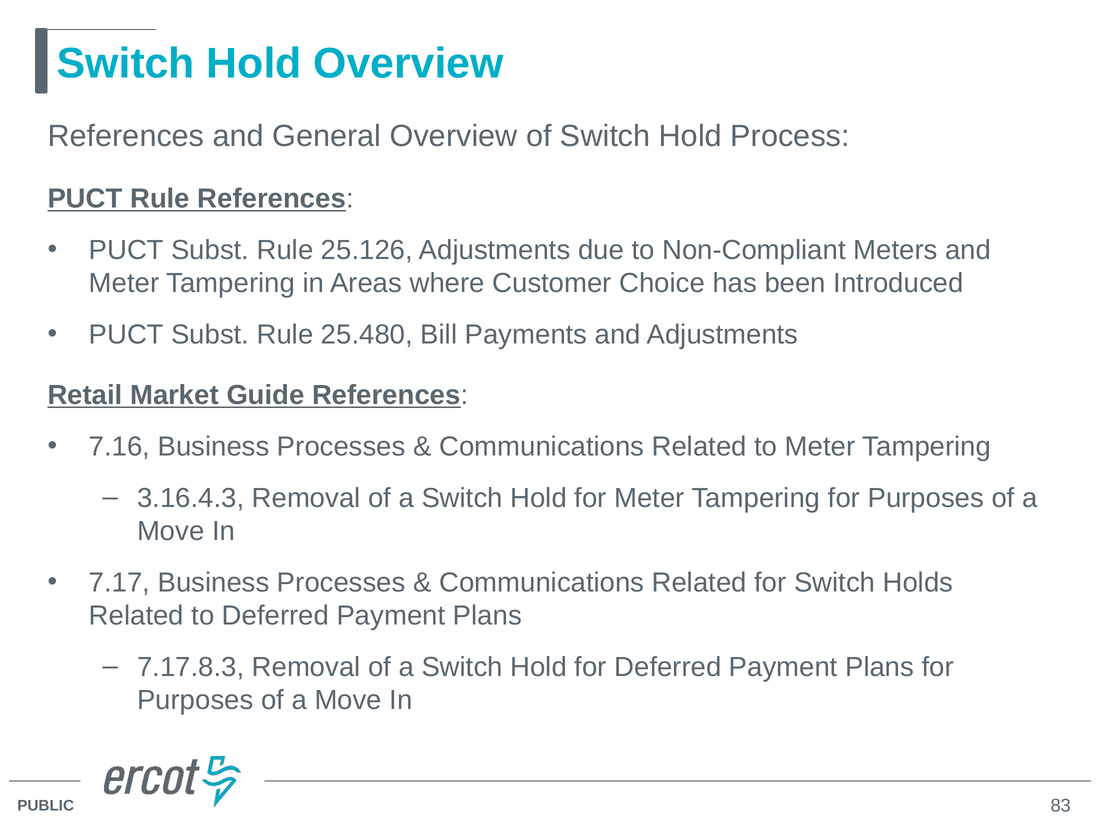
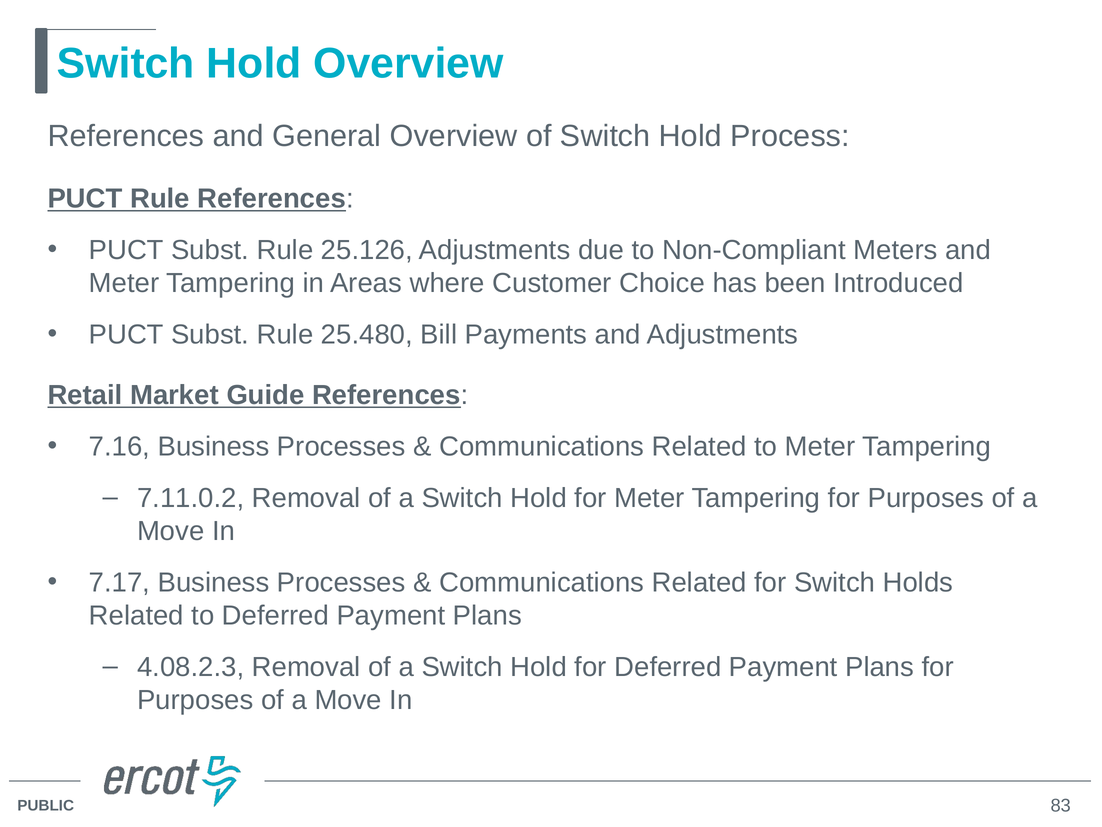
3.16.4.3: 3.16.4.3 -> 7.11.0.2 (191, 498)
7.17.8.3: 7.17.8.3 -> 4.08.2.3 (191, 667)
